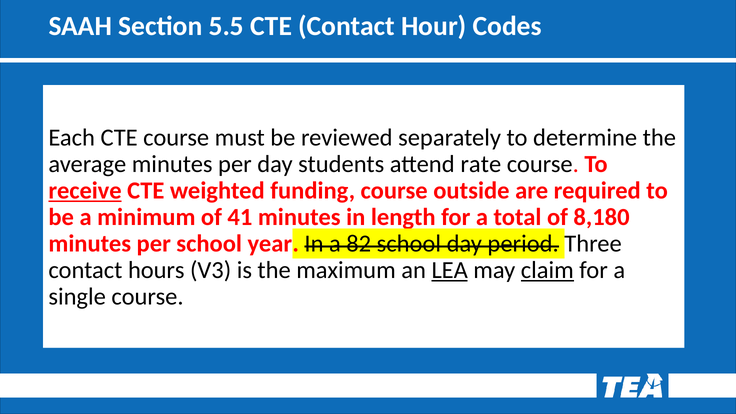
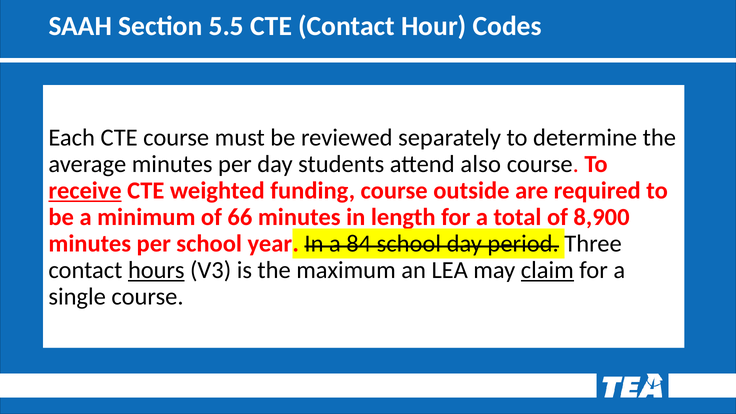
rate: rate -> also (481, 164)
41: 41 -> 66 (240, 217)
8,180: 8,180 -> 8,900 (602, 217)
82: 82 -> 84 (359, 244)
hours underline: none -> present (156, 270)
LEA underline: present -> none (450, 270)
